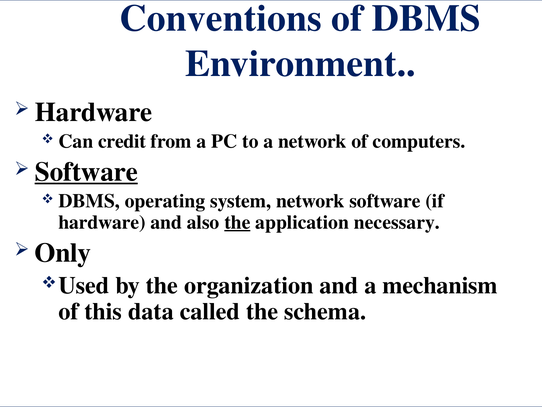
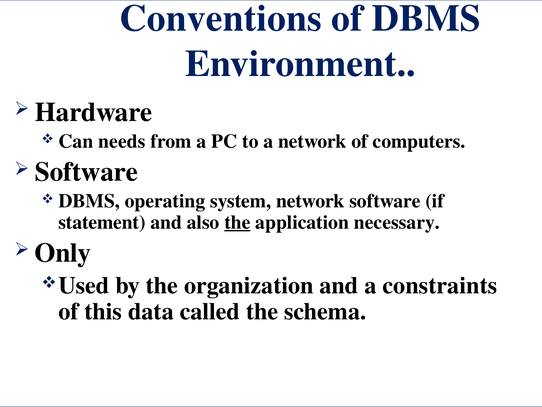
credit: credit -> needs (122, 141)
Software underline: present -> none (86, 172)
hardware: hardware -> statement (102, 222)
mechanism: mechanism -> constraints (440, 285)
